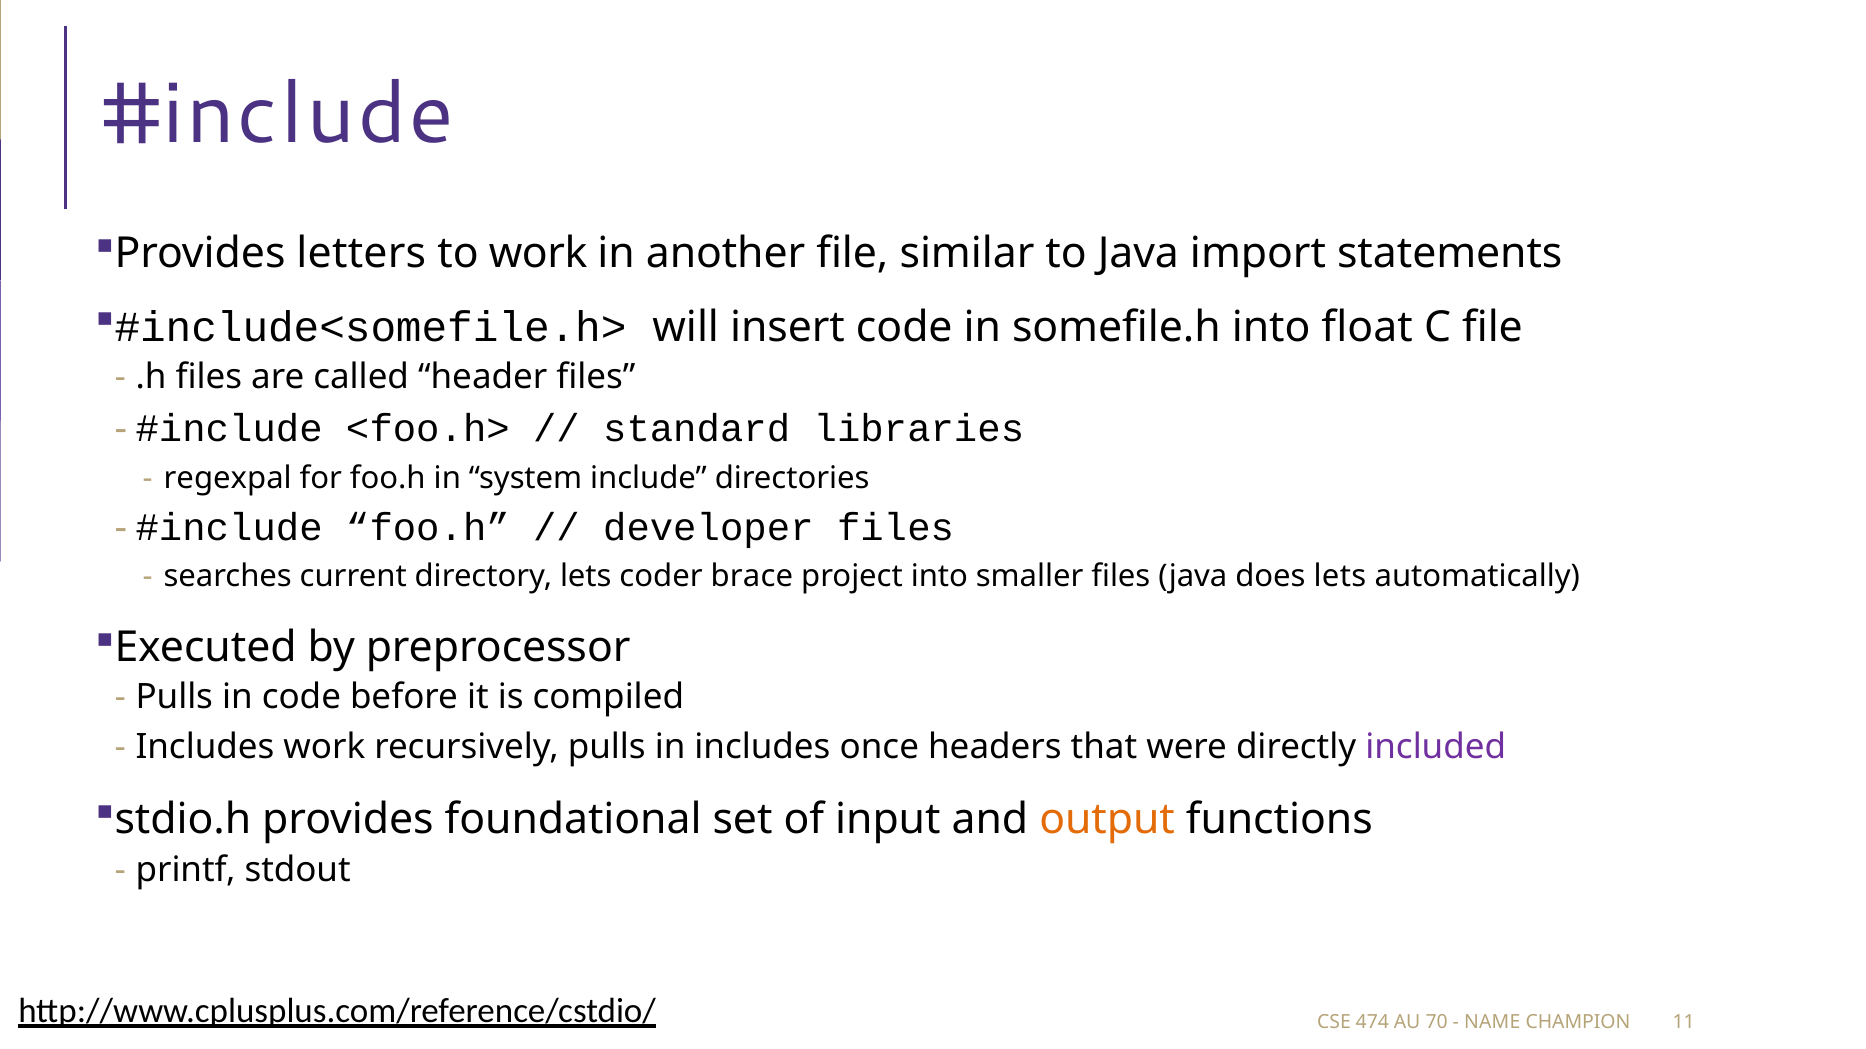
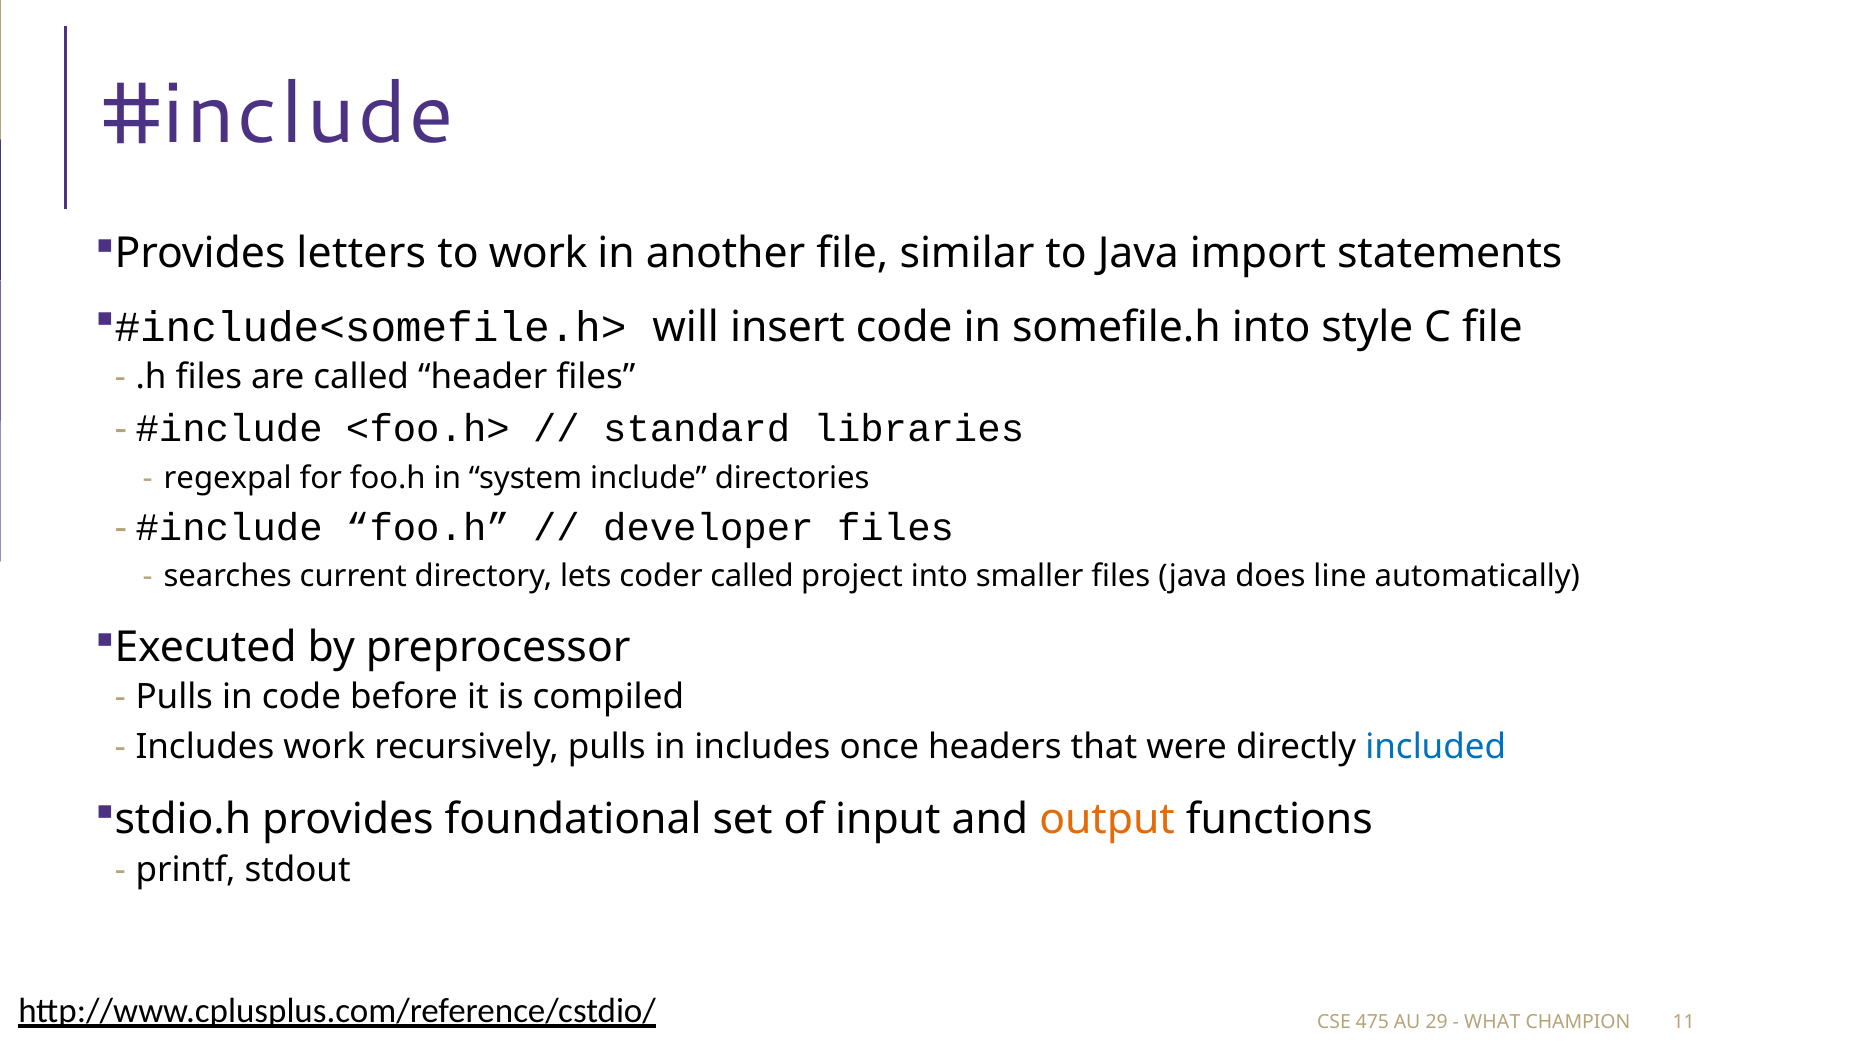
float: float -> style (1367, 327)
coder brace: brace -> called (752, 577)
does lets: lets -> line (1340, 577)
included colour: purple -> blue (1436, 747)
474: 474 -> 475 (1372, 1022)
70: 70 -> 29 (1437, 1022)
NAME: NAME -> WHAT (1492, 1022)
